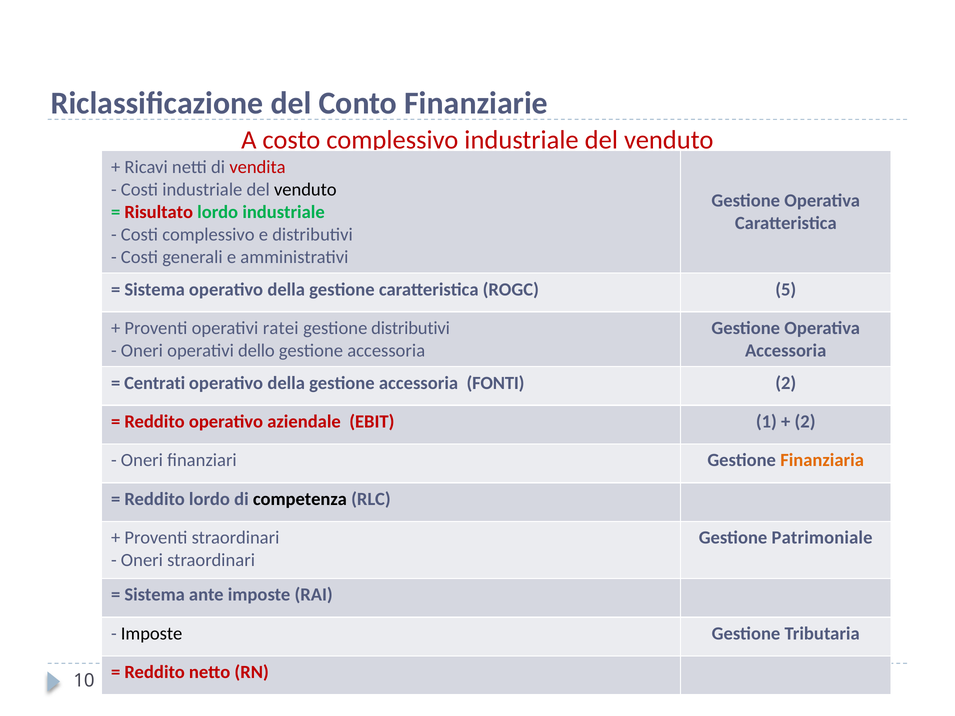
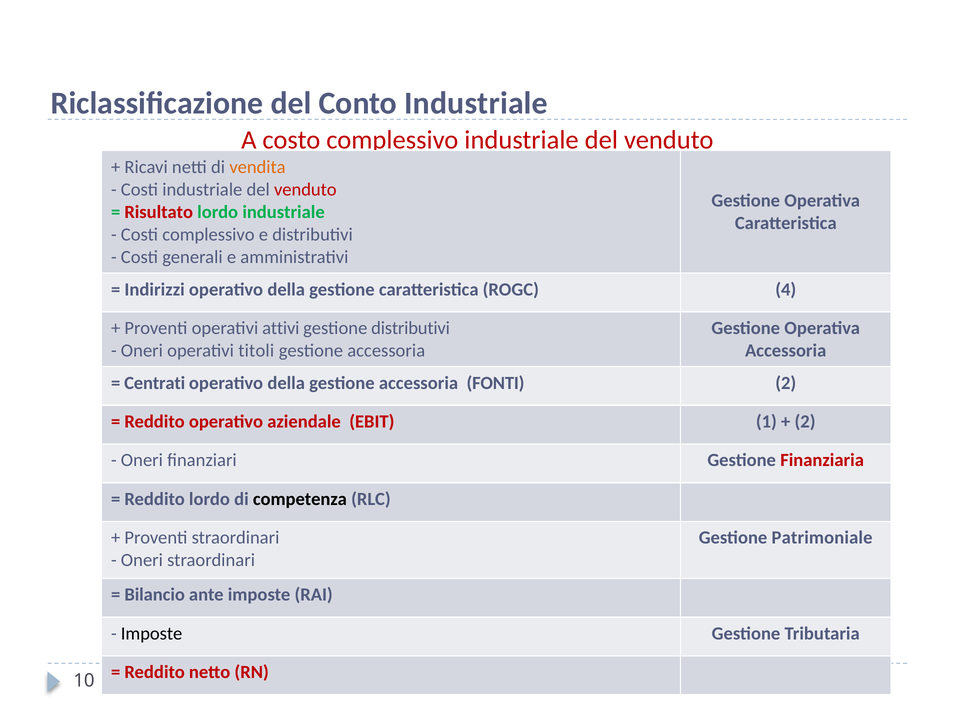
Conto Finanziarie: Finanziarie -> Industriale (476, 103)
vendita colour: red -> orange (257, 167)
venduto colour: black -> red (305, 190)
Sistema: Sistema -> Indirizzi (155, 290)
5: 5 -> 4 (786, 290)
ratei: ratei -> attivi (281, 328)
dello: dello -> titoli (256, 351)
Finanziaria colour: orange -> red (822, 460)
Sistema: Sistema -> Bilancio (155, 595)
